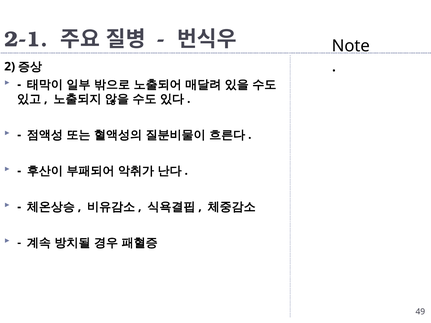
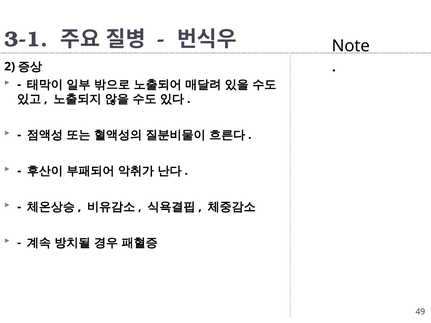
2-1: 2-1 -> 3-1 (26, 39)
